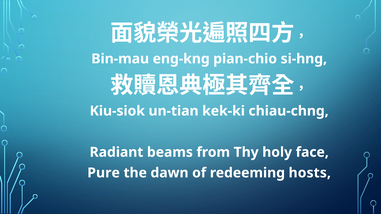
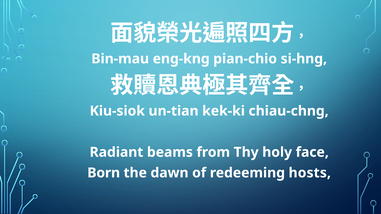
Pure: Pure -> Born (104, 173)
